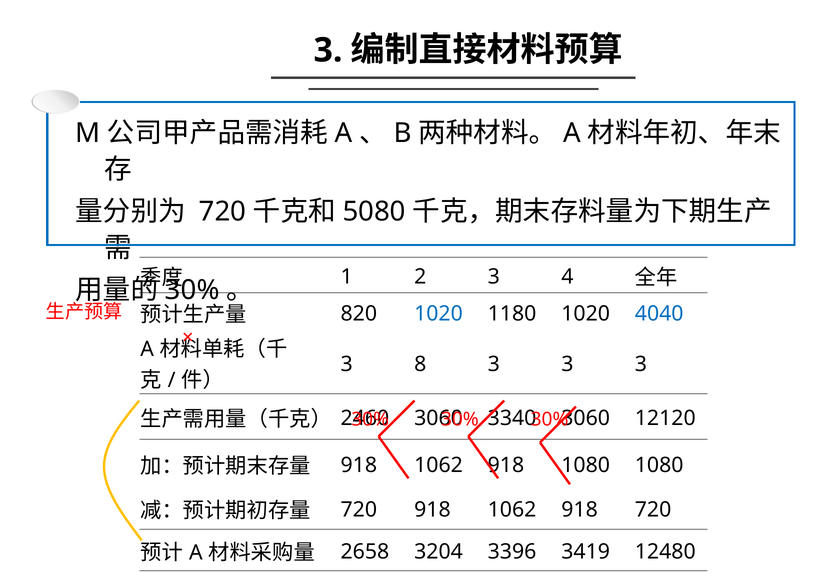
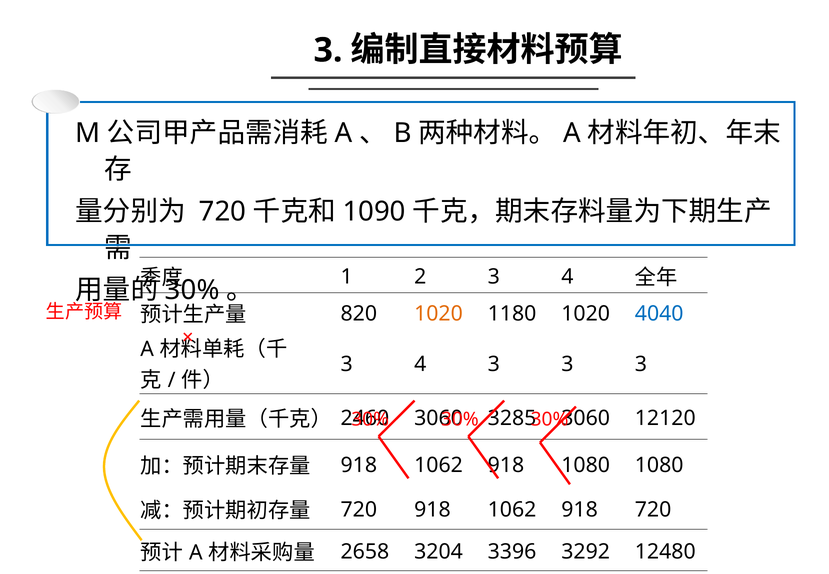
5080: 5080 -> 1090 (374, 212)
1020 colour: blue -> orange (438, 314)
8: 8 -> 4 (420, 364)
3340: 3340 -> 3285 (512, 418)
3419: 3419 -> 3292 (586, 552)
